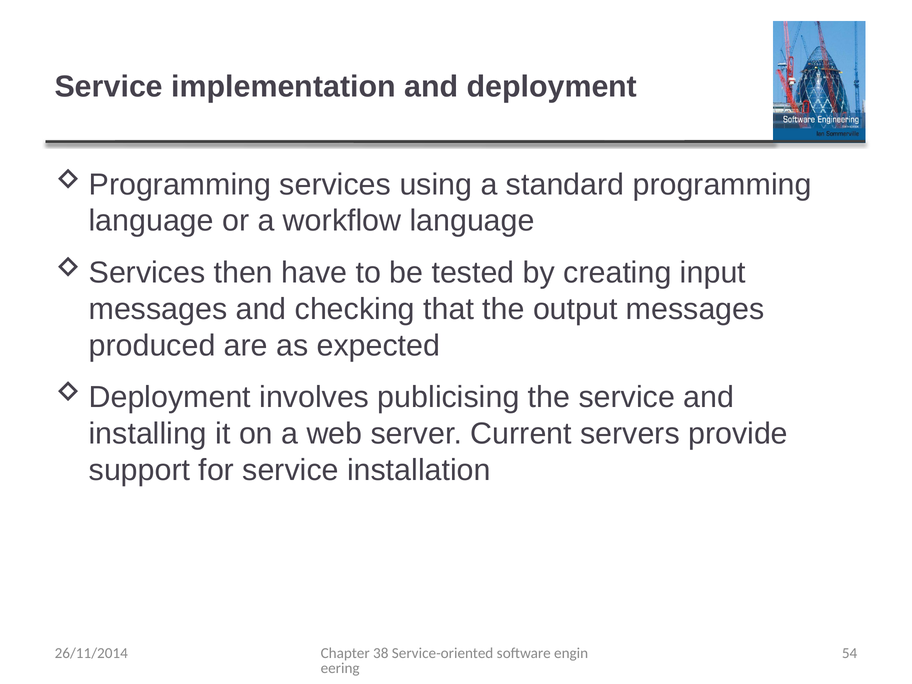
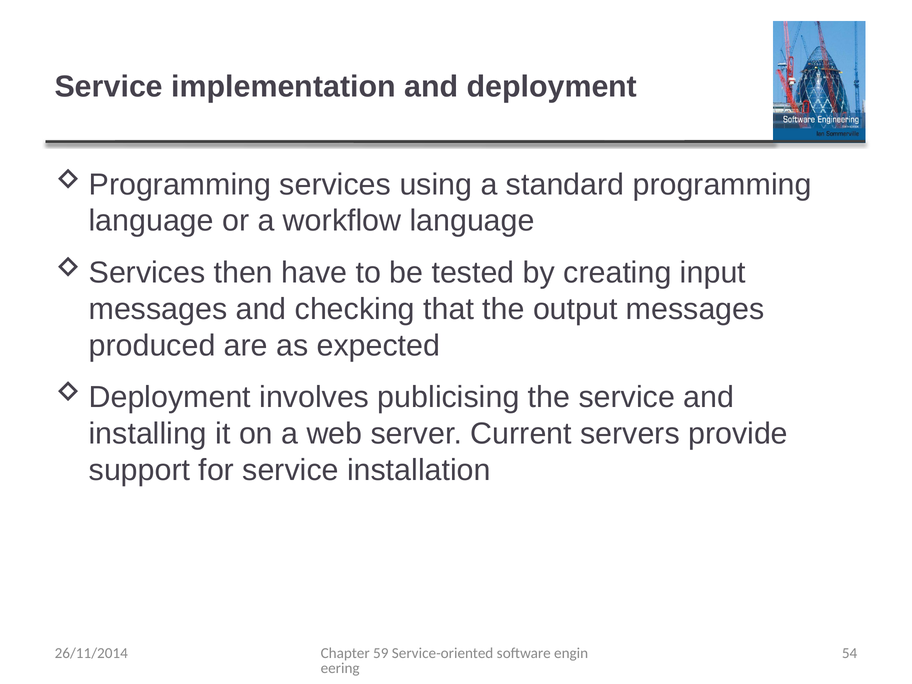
38: 38 -> 59 (381, 653)
